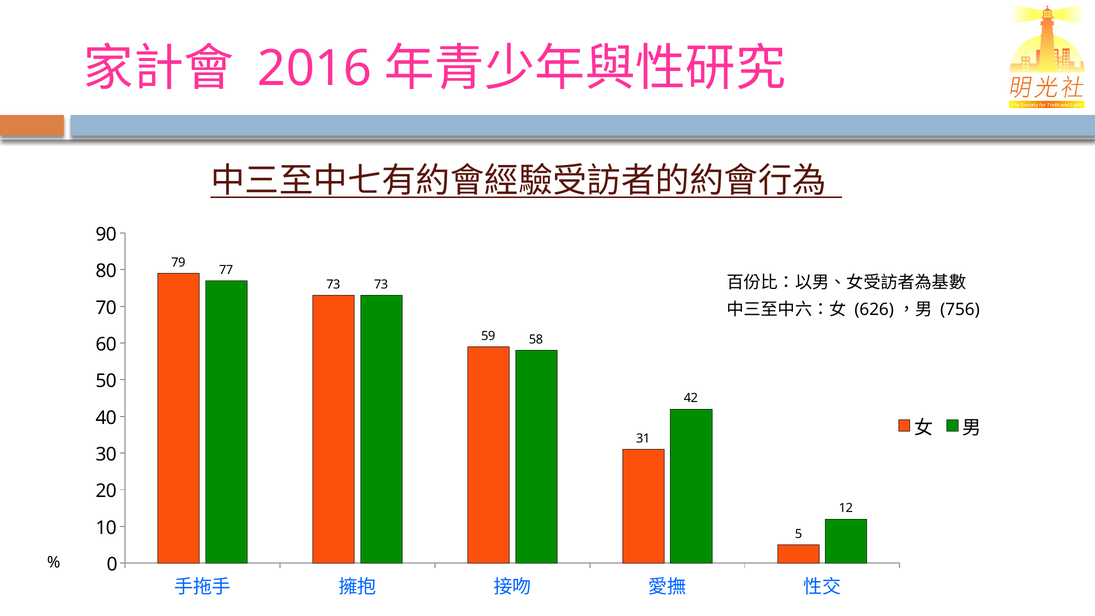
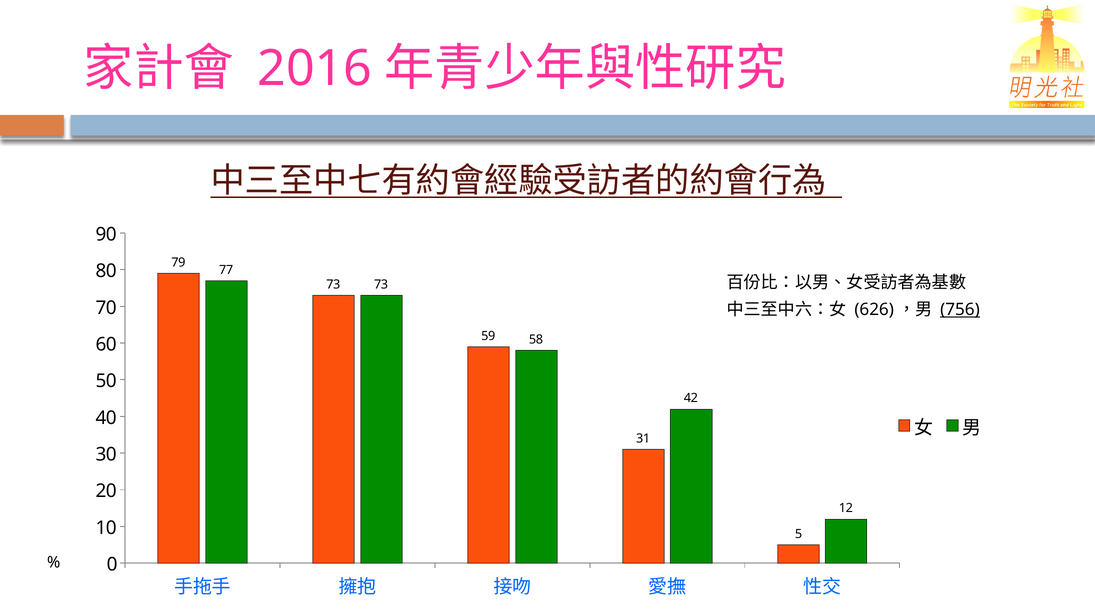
756 underline: none -> present (960, 310)
